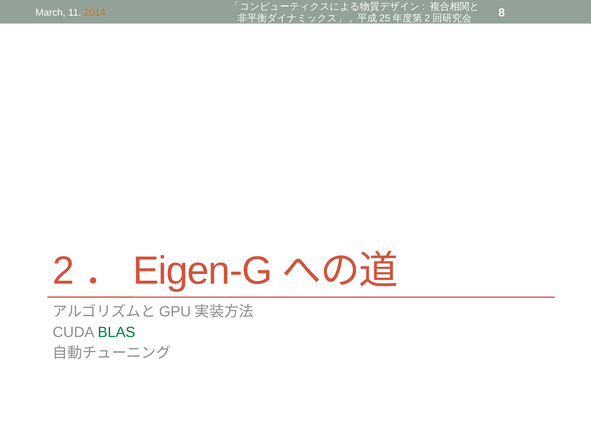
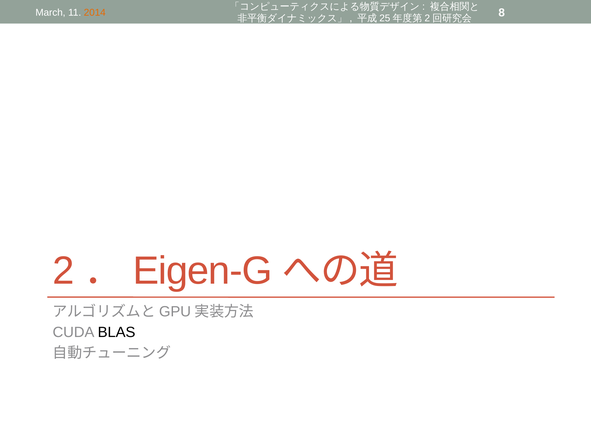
BLAS colour: green -> black (117, 333)
